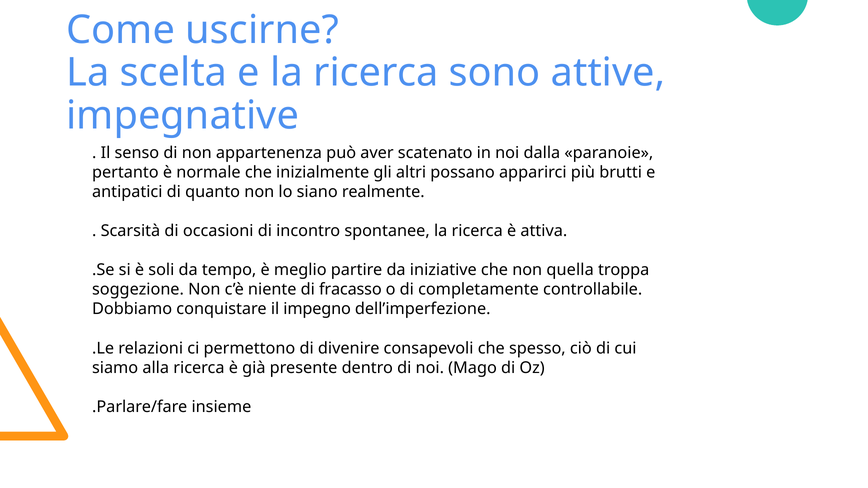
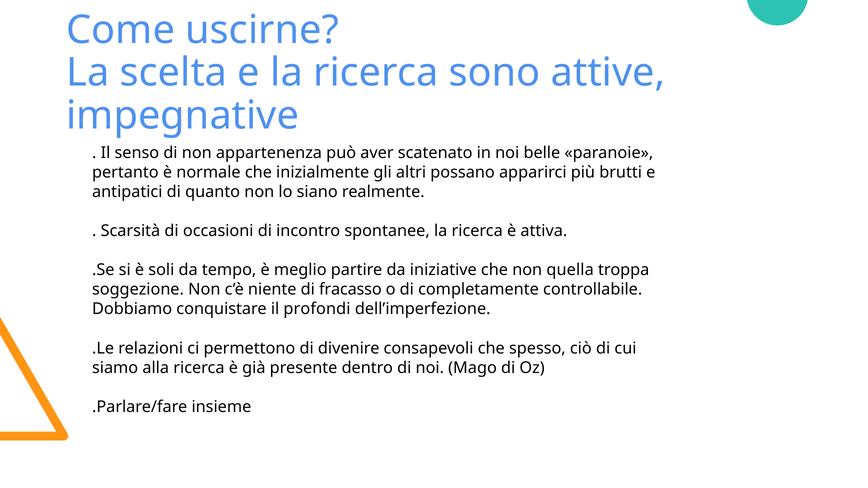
dalla: dalla -> belle (542, 153)
impegno: impegno -> profondi (317, 309)
